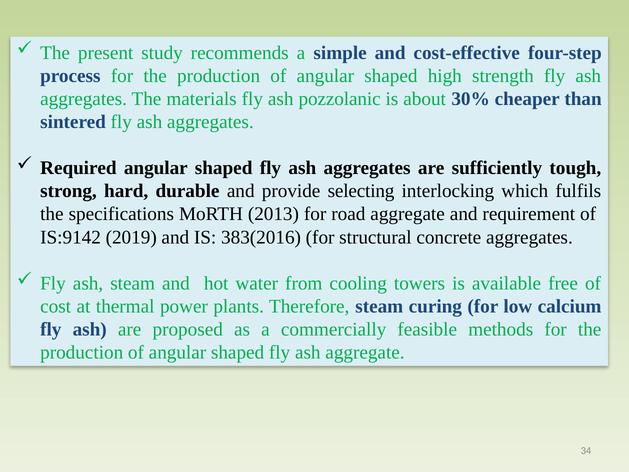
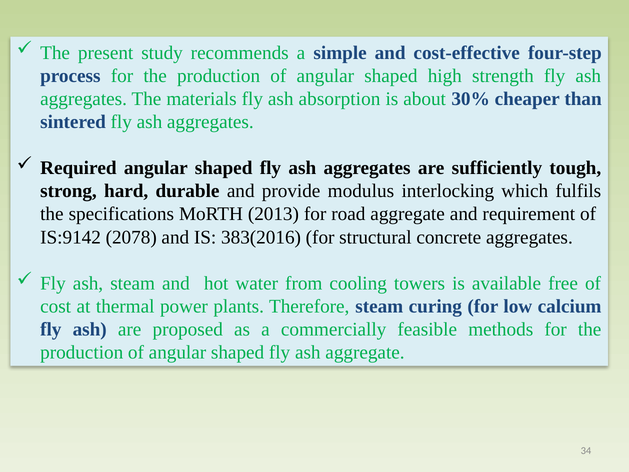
pozzolanic: pozzolanic -> absorption (340, 99)
selecting: selecting -> modulus (361, 191)
2019: 2019 -> 2078 (131, 237)
